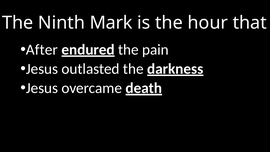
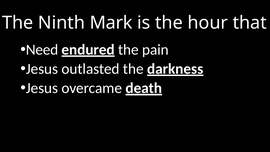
After: After -> Need (42, 50)
